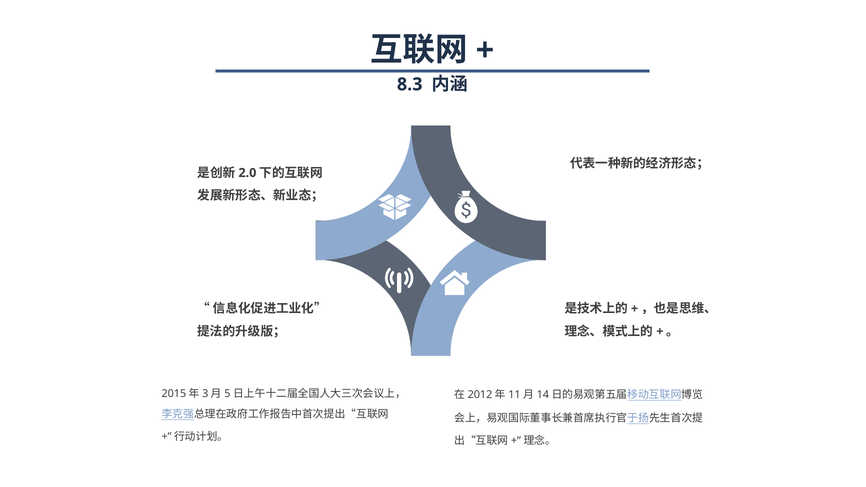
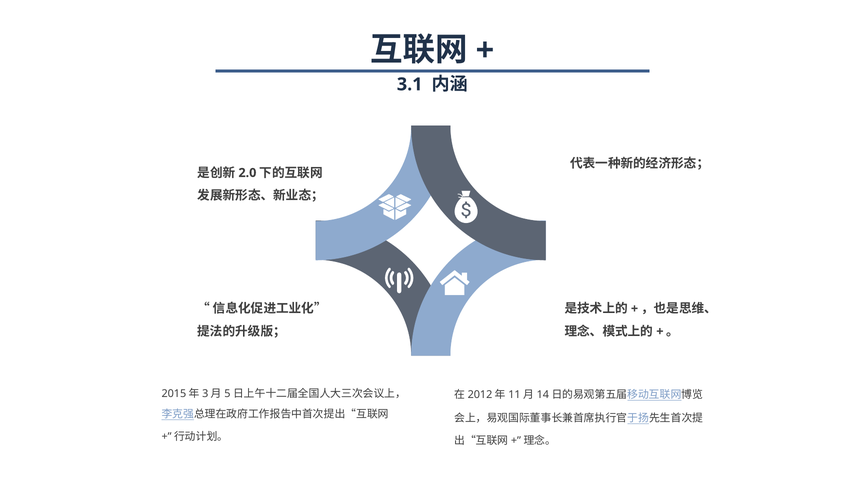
8.3: 8.3 -> 3.1 (410, 84)
